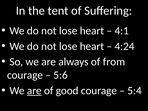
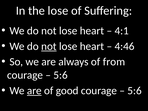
the tent: tent -> lose (58, 11)
not underline: none -> present (49, 46)
4:24: 4:24 -> 4:46 (125, 46)
5:4: 5:4 -> 5:6 (135, 91)
